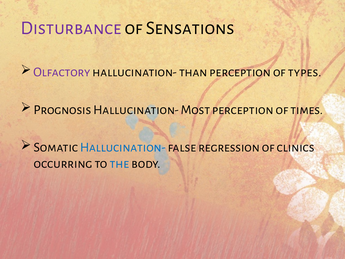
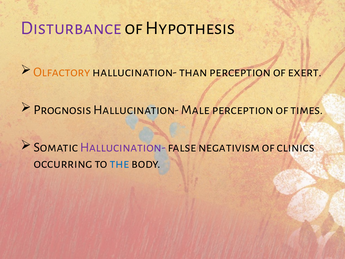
Sensations: Sensations -> Hypothesis (190, 28)
Olfactory colour: purple -> orange (62, 72)
types: types -> exert (305, 72)
Most: Most -> Male (195, 110)
Hallucination- colour: blue -> purple (123, 147)
regression: regression -> negativism (229, 147)
